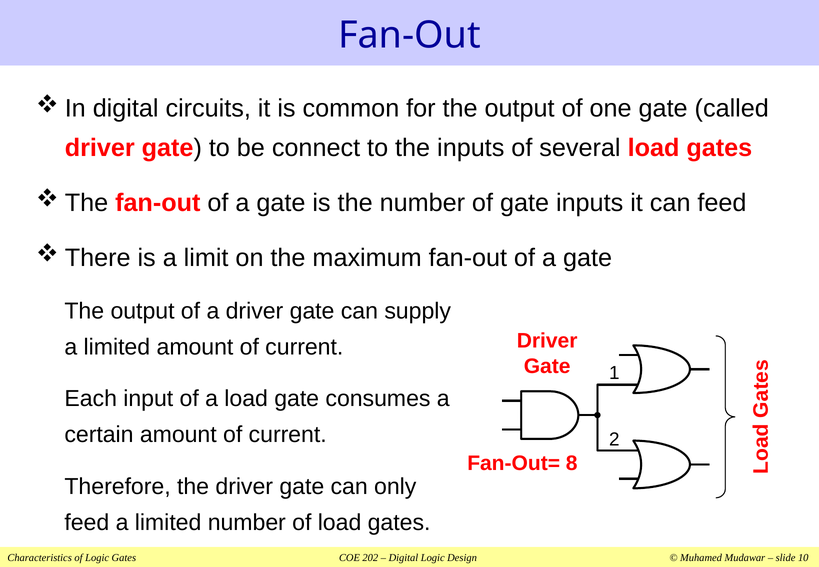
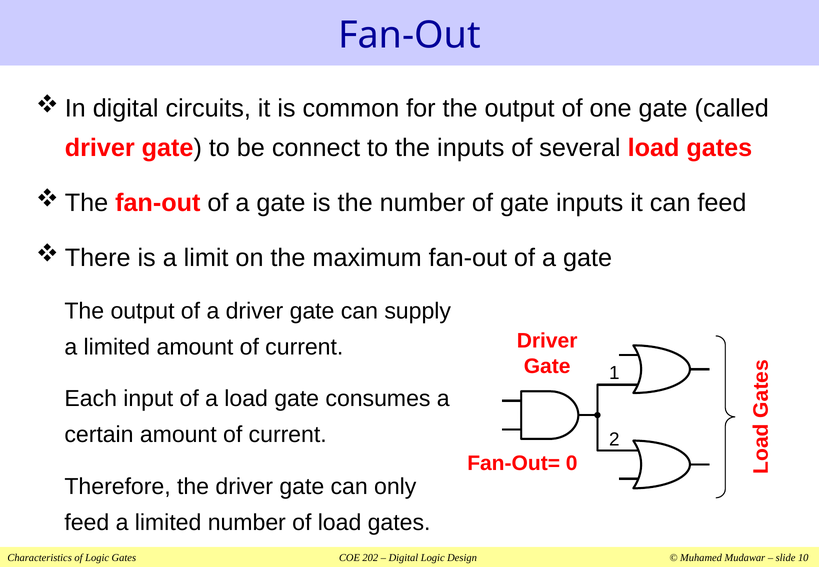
8: 8 -> 0 (572, 463)
